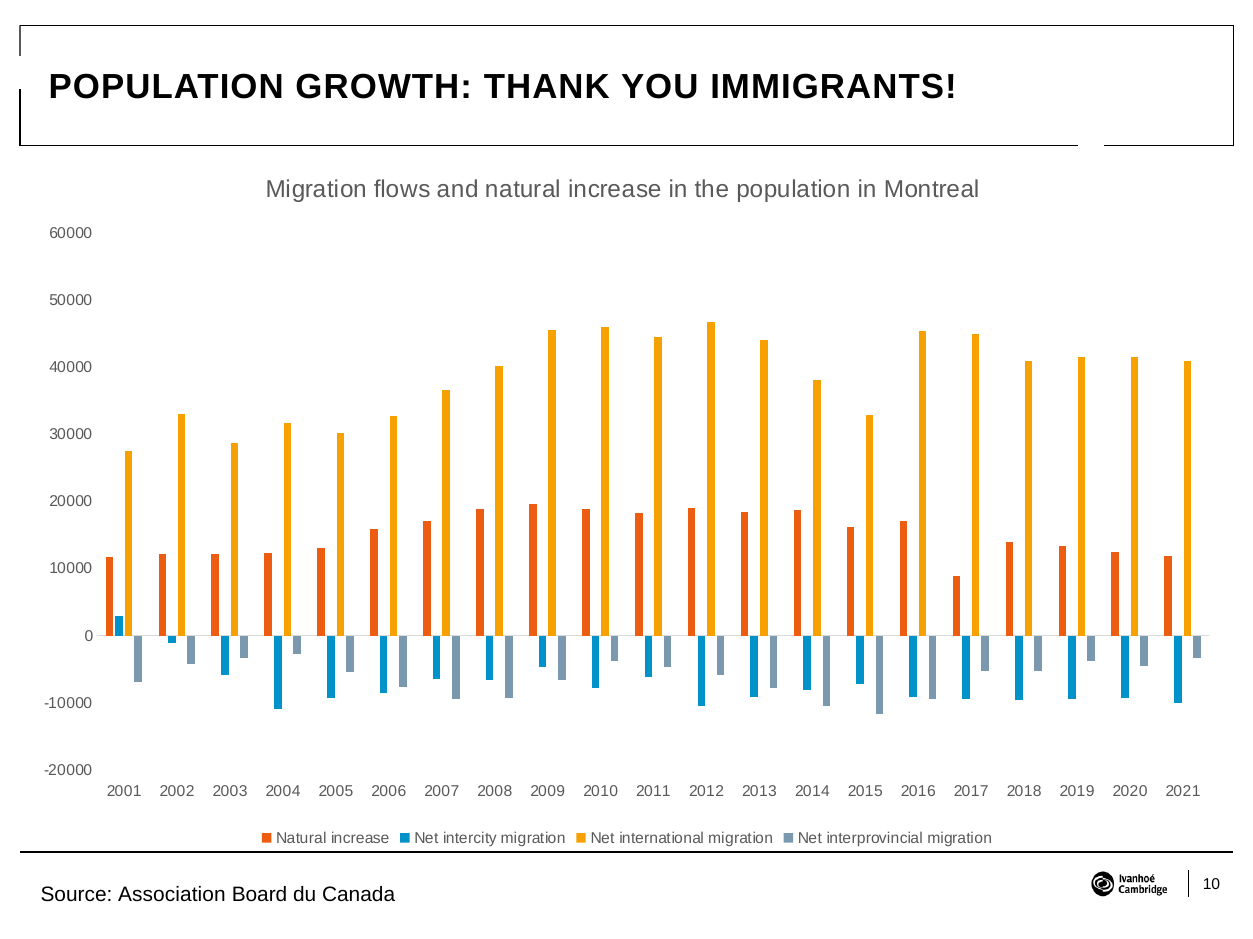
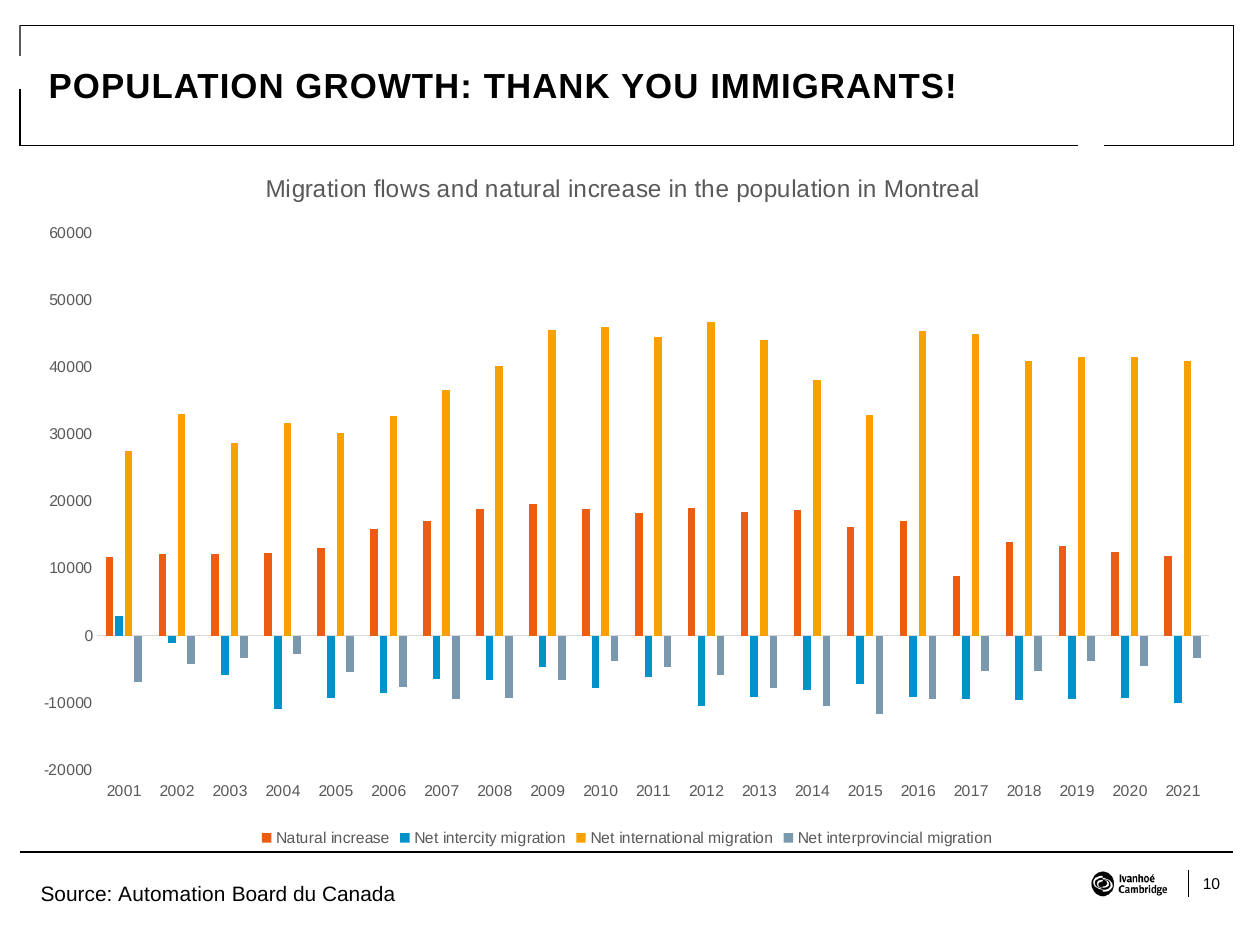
Association: Association -> Automation (172, 895)
